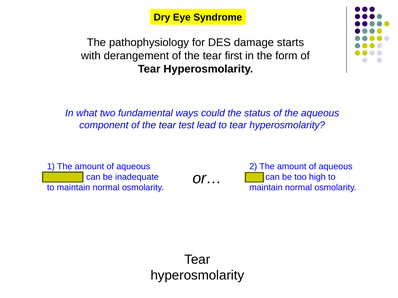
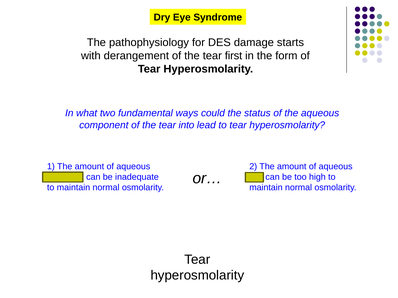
test: test -> into (186, 125)
